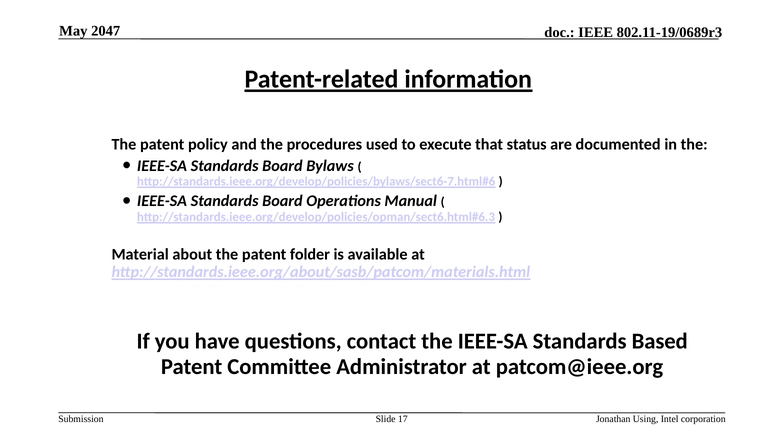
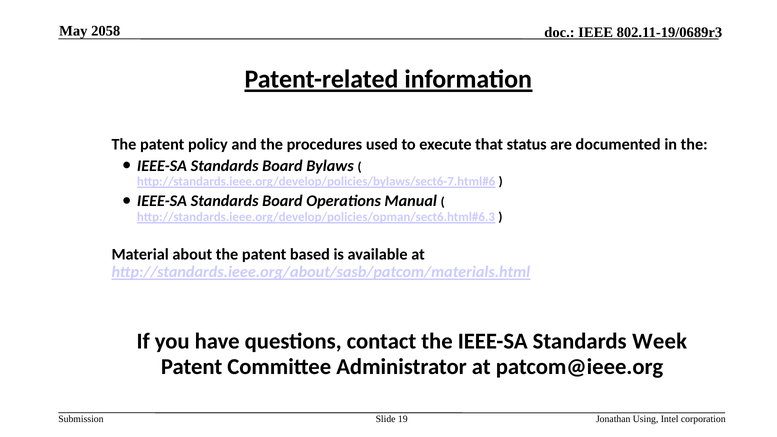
2047: 2047 -> 2058 (106, 31)
folder: folder -> based (310, 254)
Based: Based -> Week (660, 341)
17: 17 -> 19 (403, 419)
